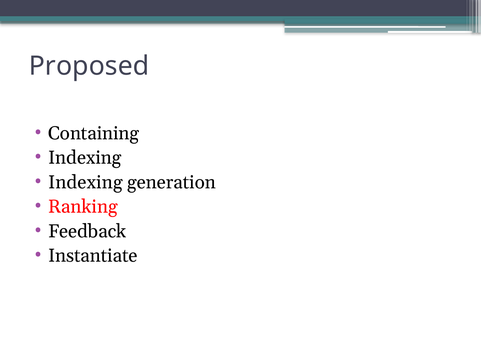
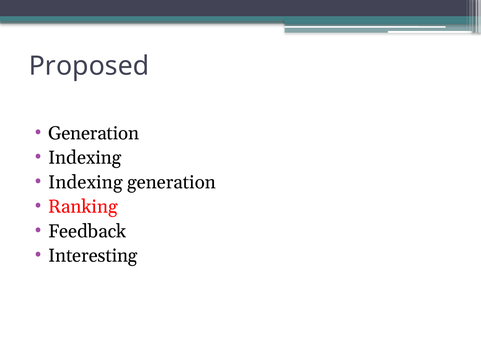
Containing: Containing -> Generation (94, 133)
Instantiate: Instantiate -> Interesting (93, 256)
